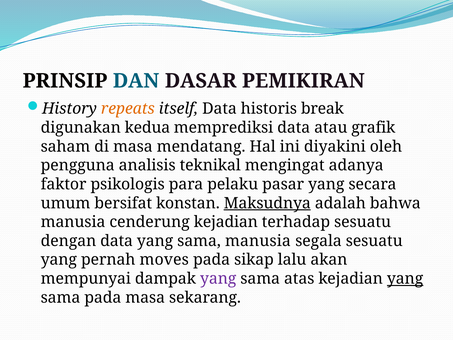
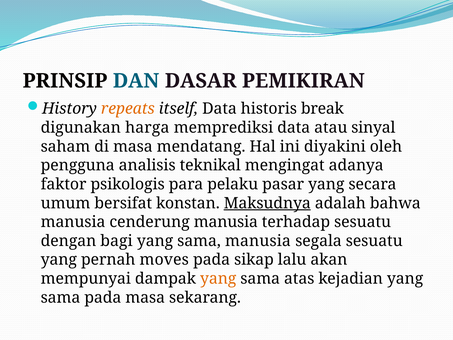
kedua: kedua -> harga (147, 128)
grafik: grafik -> sinyal (373, 128)
cenderung kejadian: kejadian -> manusia (226, 222)
dengan data: data -> bagi (116, 241)
yang colour: purple -> orange (218, 278)
yang underline: present -> none (405, 278)
